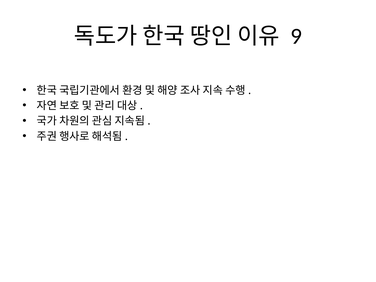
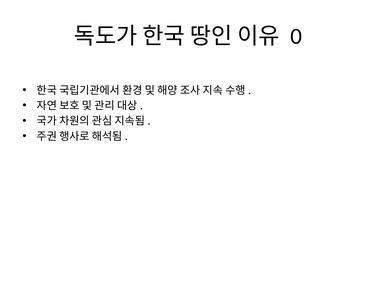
9: 9 -> 0 (296, 36)
